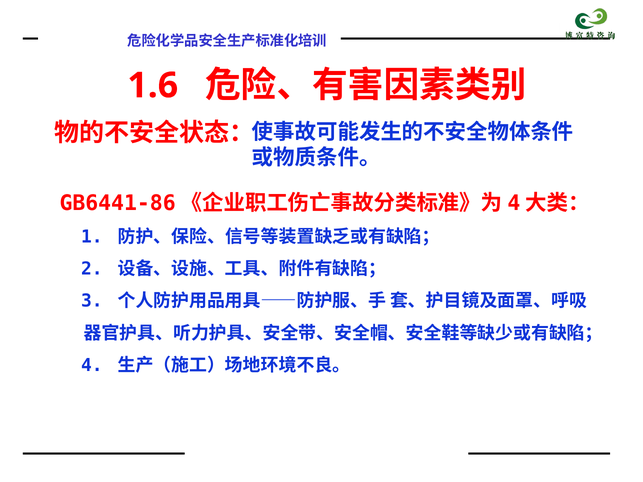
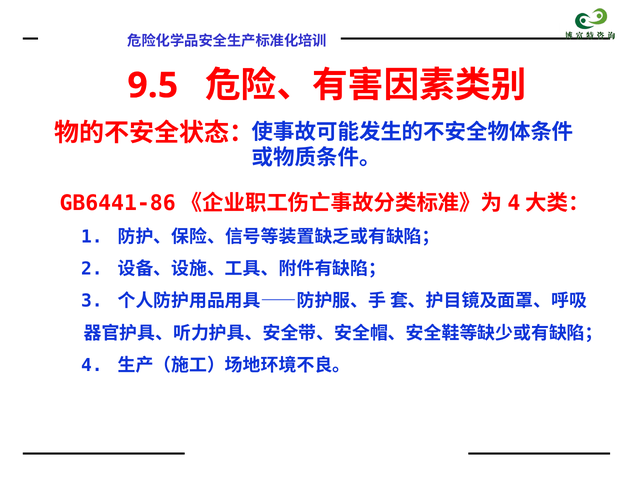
1.6: 1.6 -> 9.5 (153, 86)
